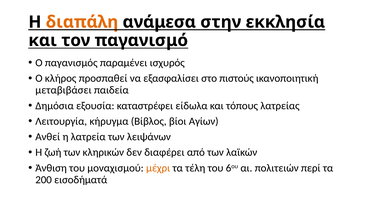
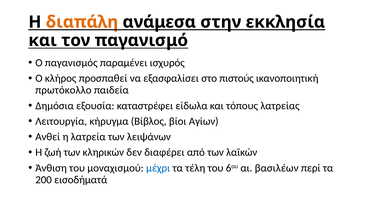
μεταβιβάσει: μεταβιβάσει -> πρωτόκολλο (63, 90)
μέχρι colour: orange -> blue (158, 168)
πολιτειών: πολιτειών -> βασιλέων (277, 168)
